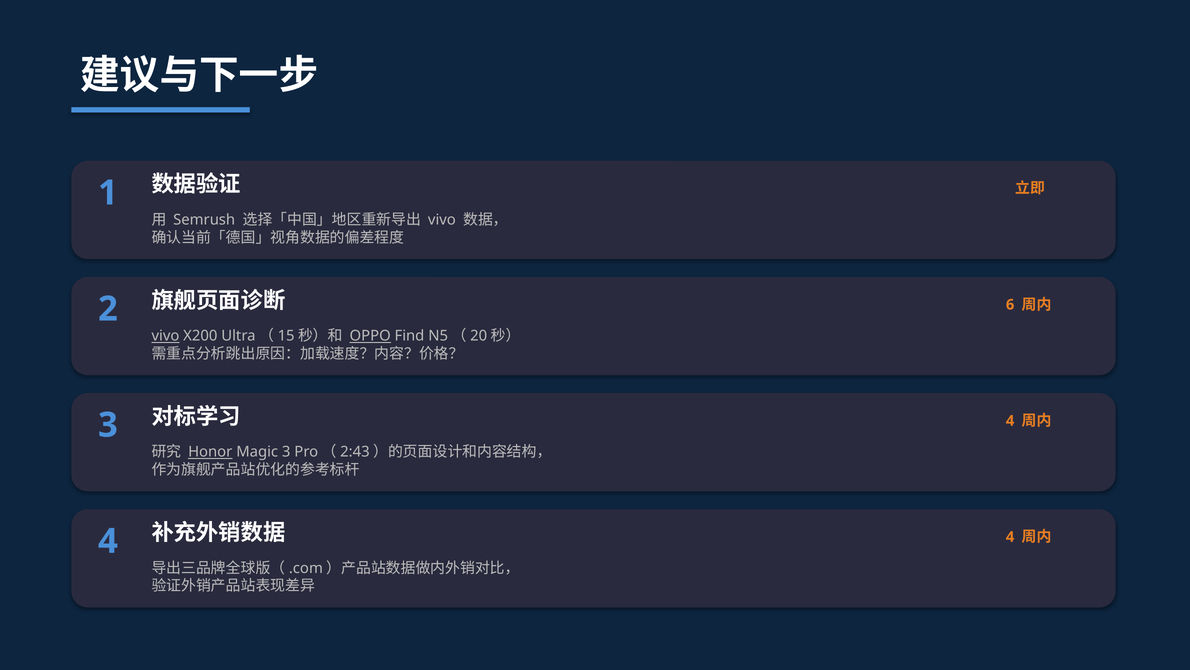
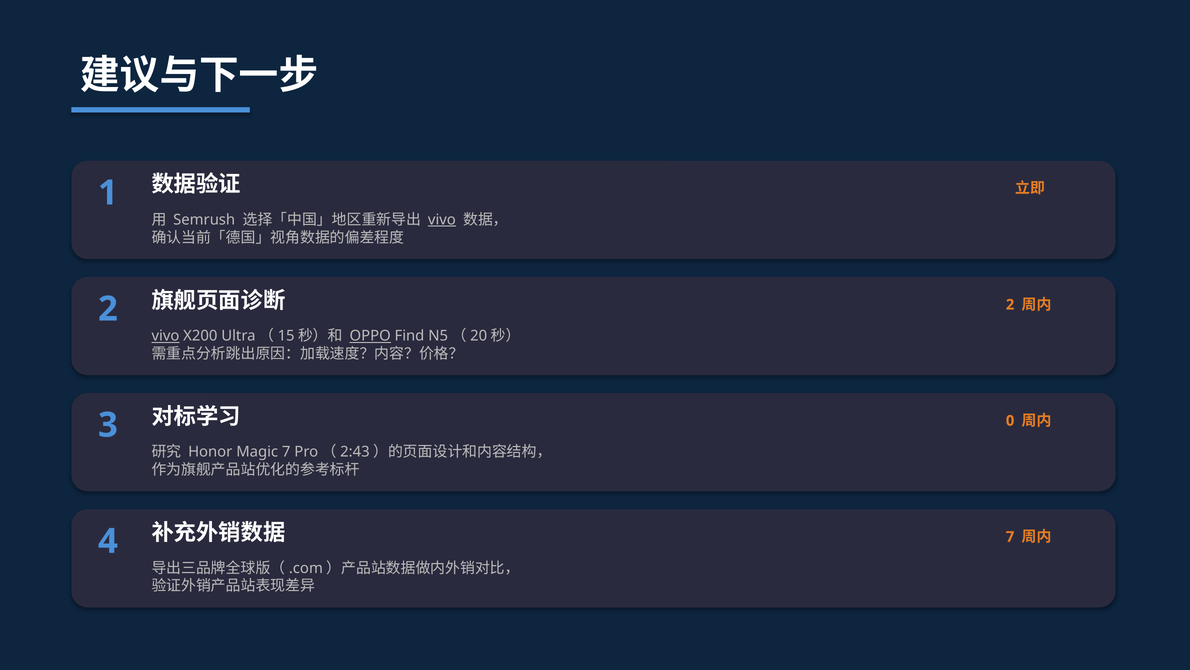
vivo underline: none -> present (442, 220)
6: 6 -> 2 (1010, 304)
4: 4 -> 0 (1010, 420)
Honor underline: present -> none (210, 452)
Magic 3: 3 -> 7 (286, 452)
4: 4 -> 7 (1010, 536)
